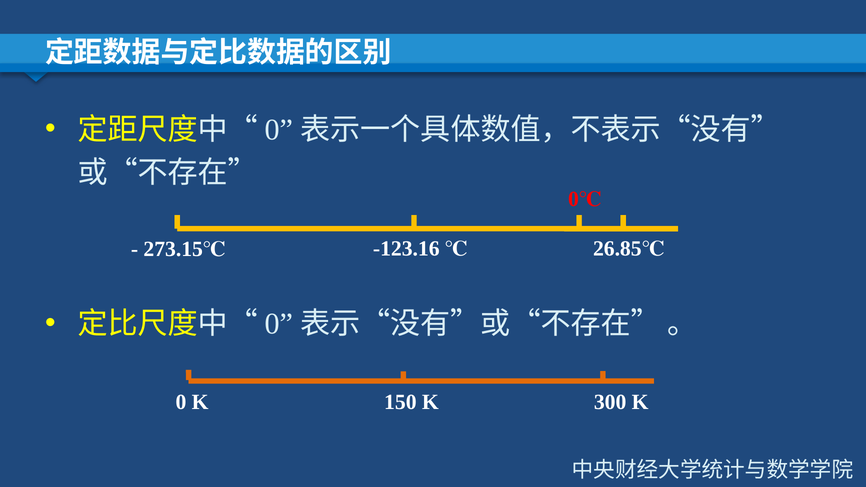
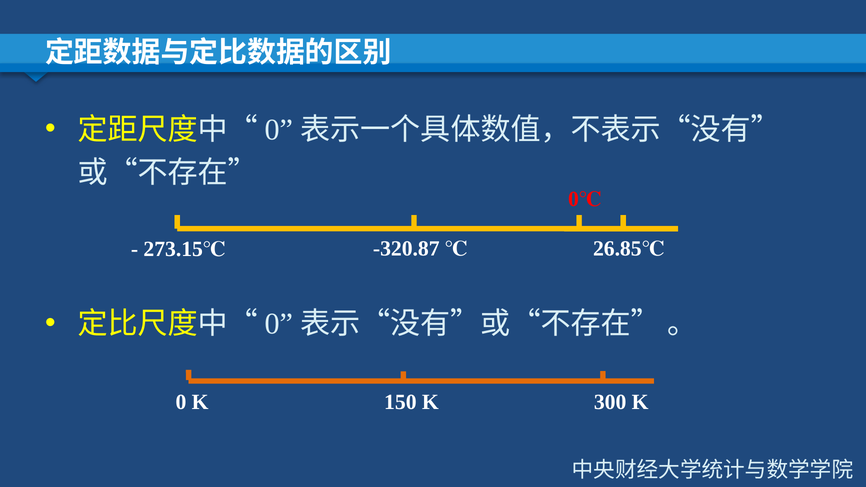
-123.16: -123.16 -> -320.87 (406, 248)
